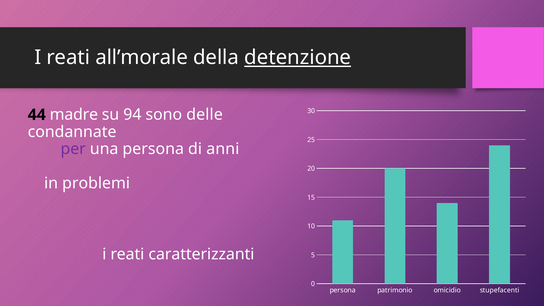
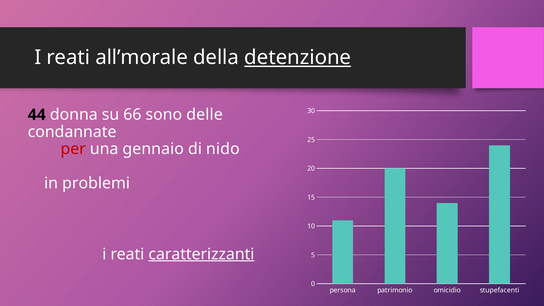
madre: madre -> donna (74, 115)
94: 94 -> 66 (132, 115)
per colour: purple -> red (73, 149)
una persona: persona -> gennaio (153, 149)
anni: anni -> nido (223, 149)
caratterizzanti underline: none -> present (201, 254)
